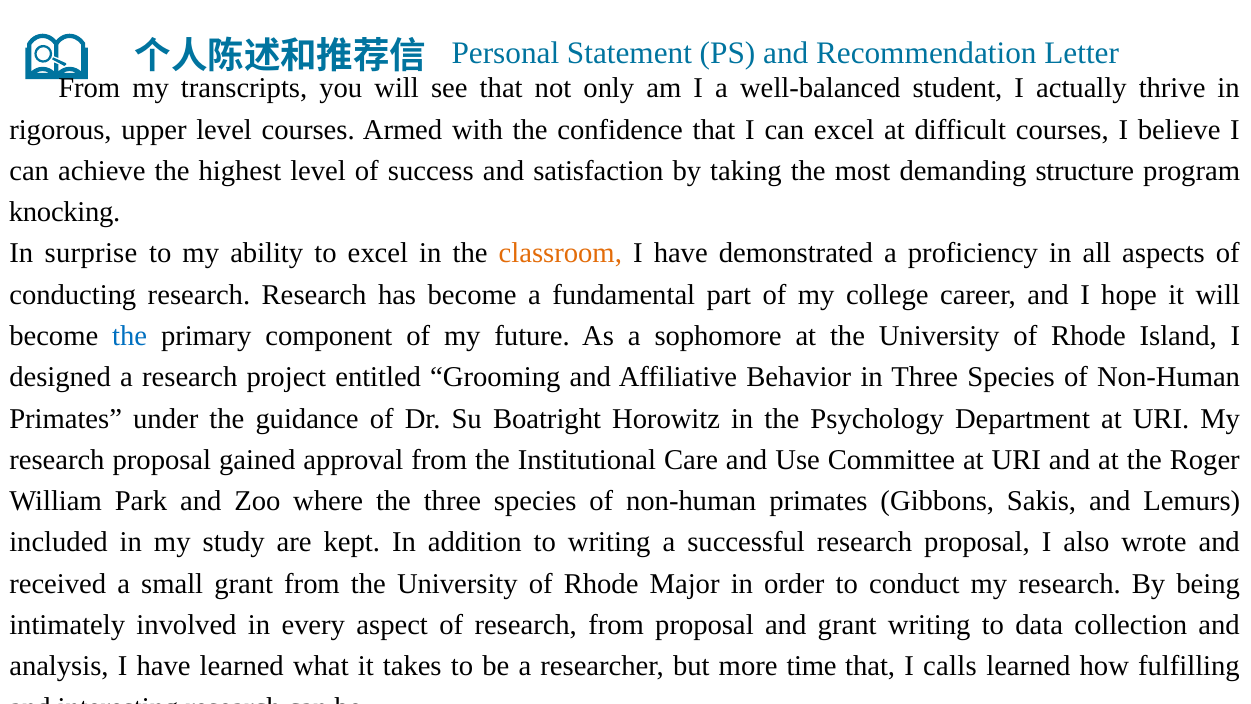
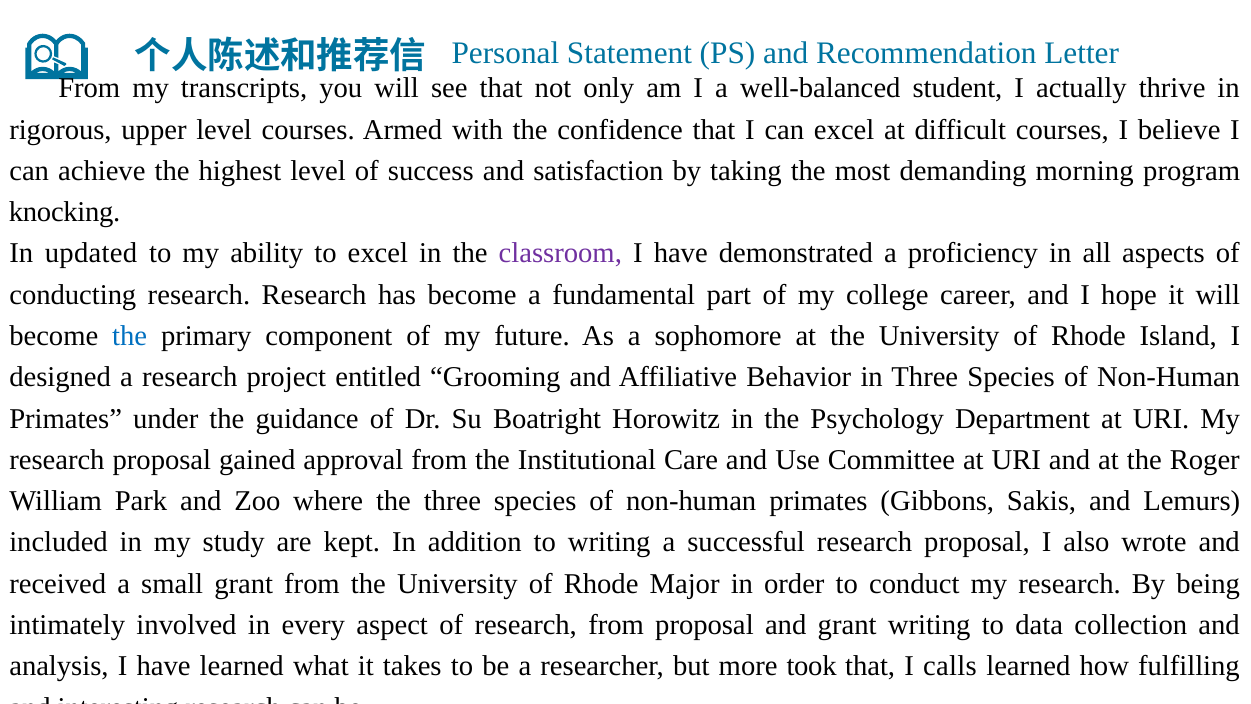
structure: structure -> morning (1085, 171)
surprise: surprise -> updated (91, 253)
classroom colour: orange -> purple (560, 253)
time: time -> took (812, 666)
